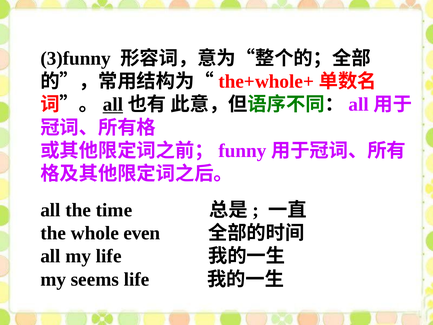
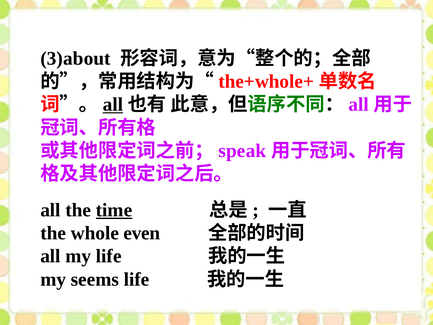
3)funny: 3)funny -> 3)about (76, 58)
funny: funny -> speak (242, 151)
time underline: none -> present (114, 210)
